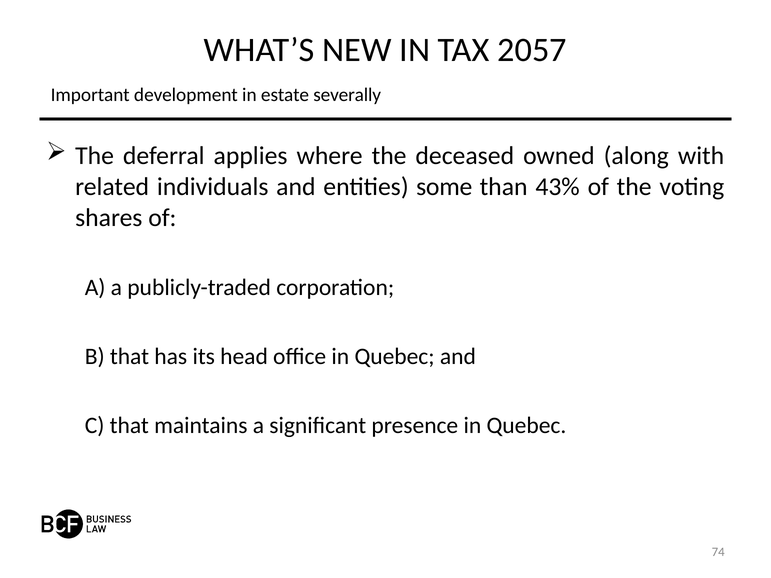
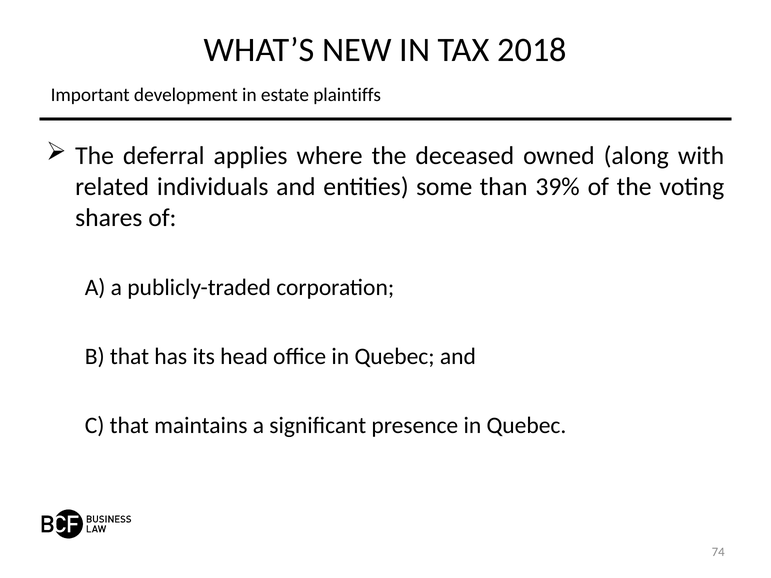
2057: 2057 -> 2018 (532, 50)
severally: severally -> plaintiffs (347, 95)
43%: 43% -> 39% (558, 187)
